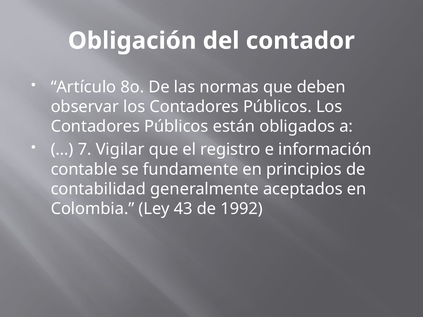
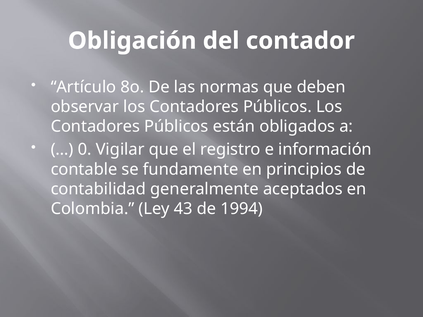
7: 7 -> 0 (85, 150)
1992: 1992 -> 1994 (242, 209)
